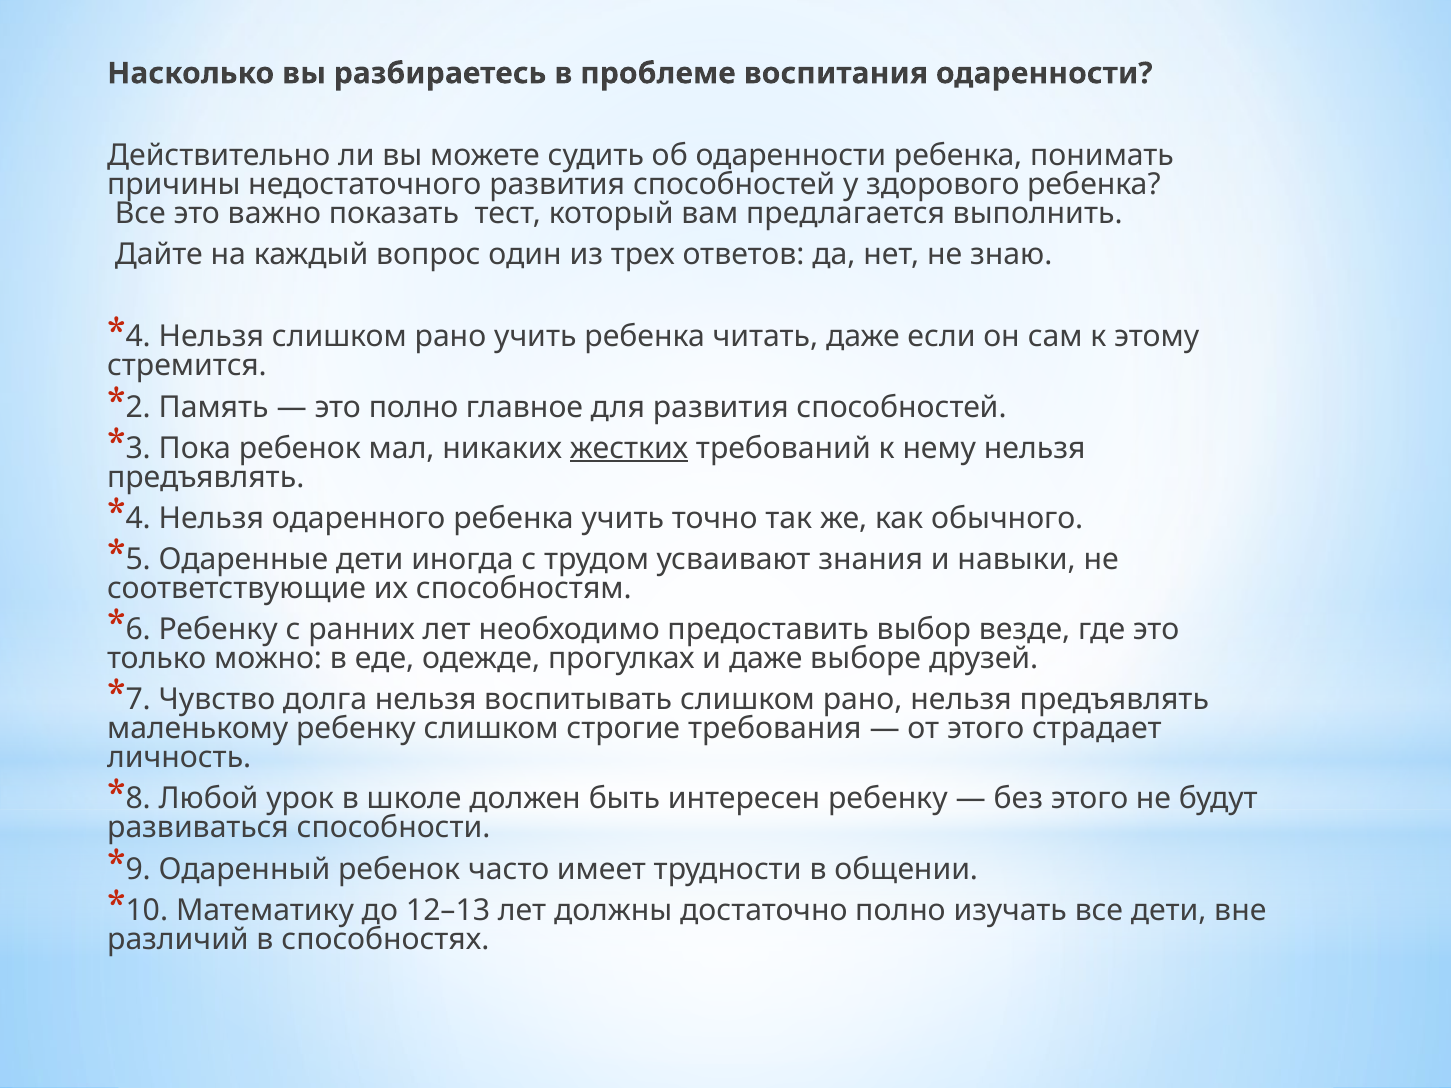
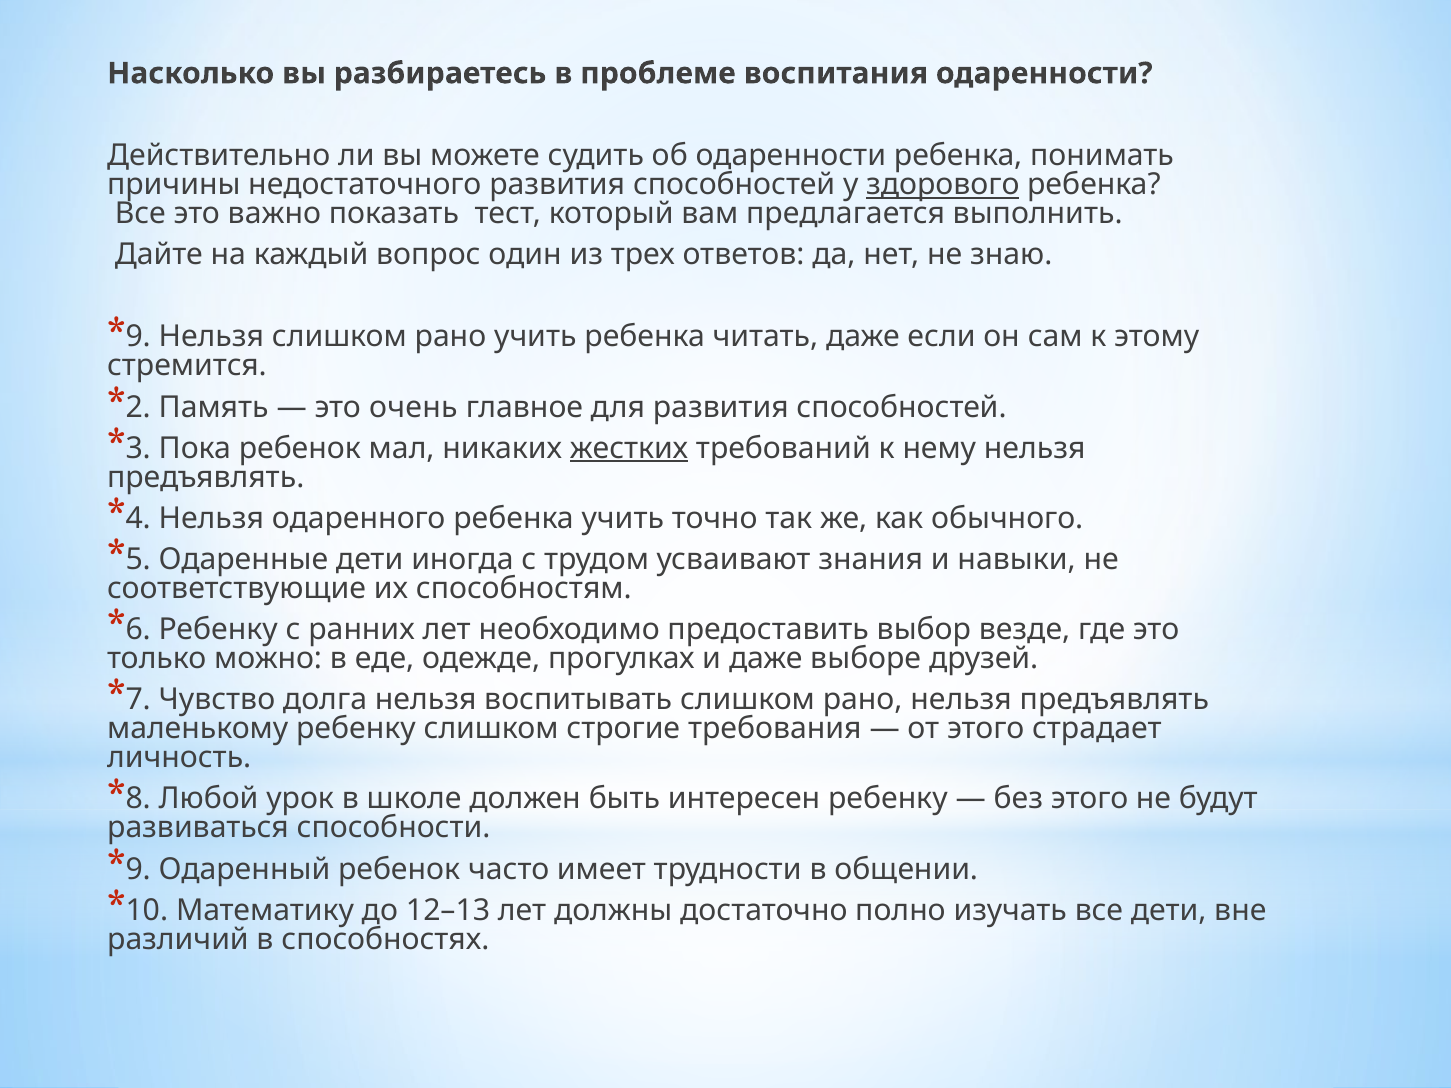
здорового underline: none -> present (943, 185)
4: 4 -> 9 (138, 337)
это полно: полно -> очень (413, 407)
